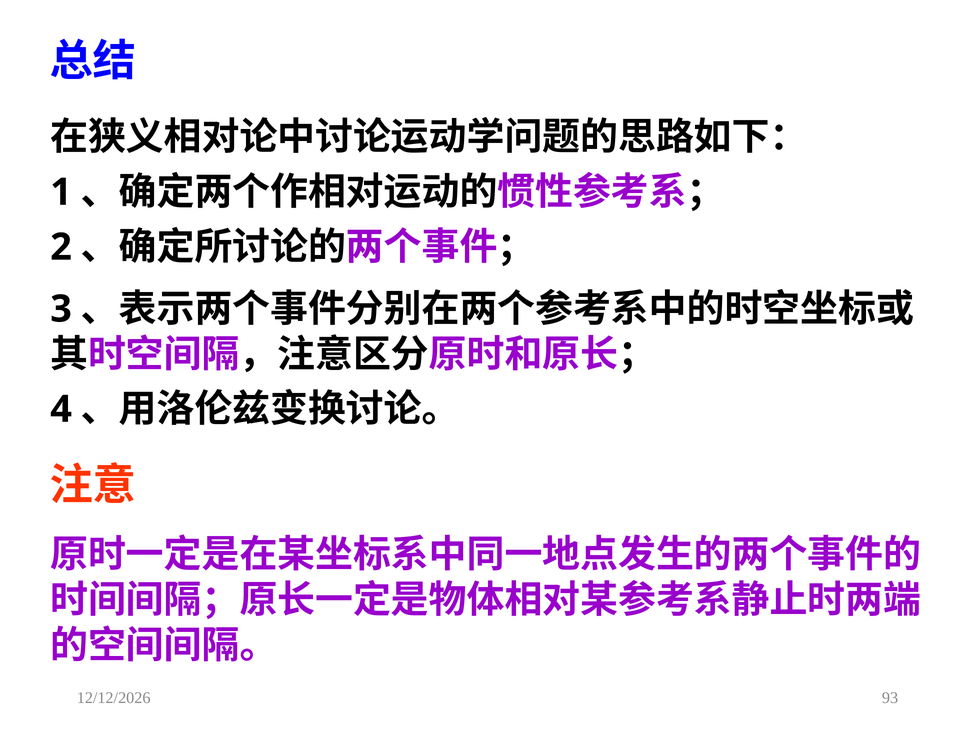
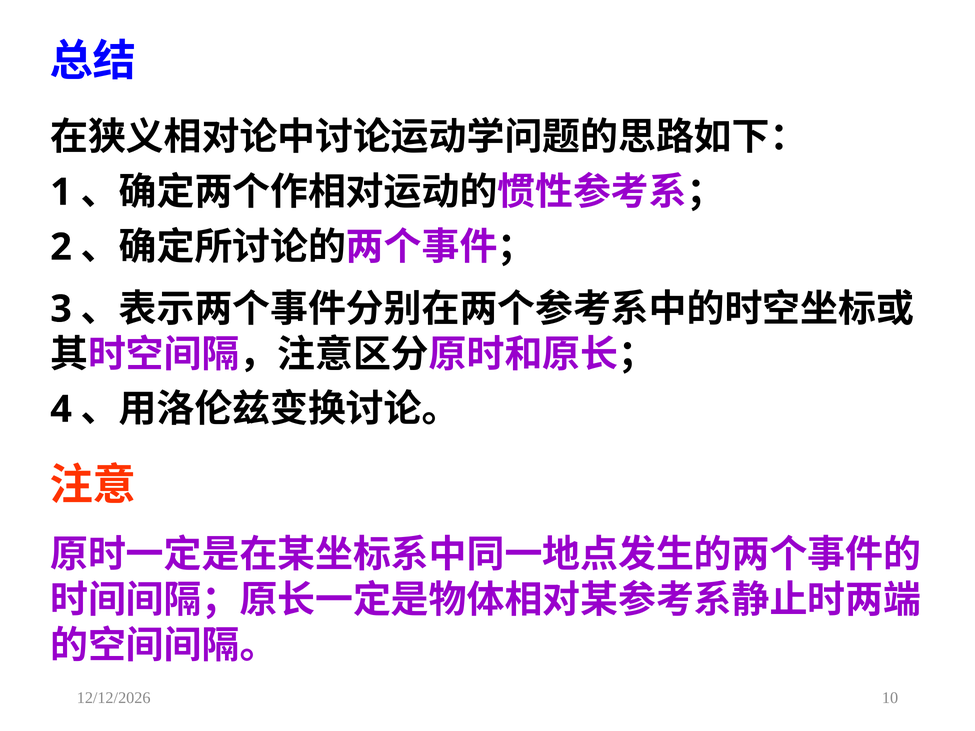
93: 93 -> 10 (890, 698)
